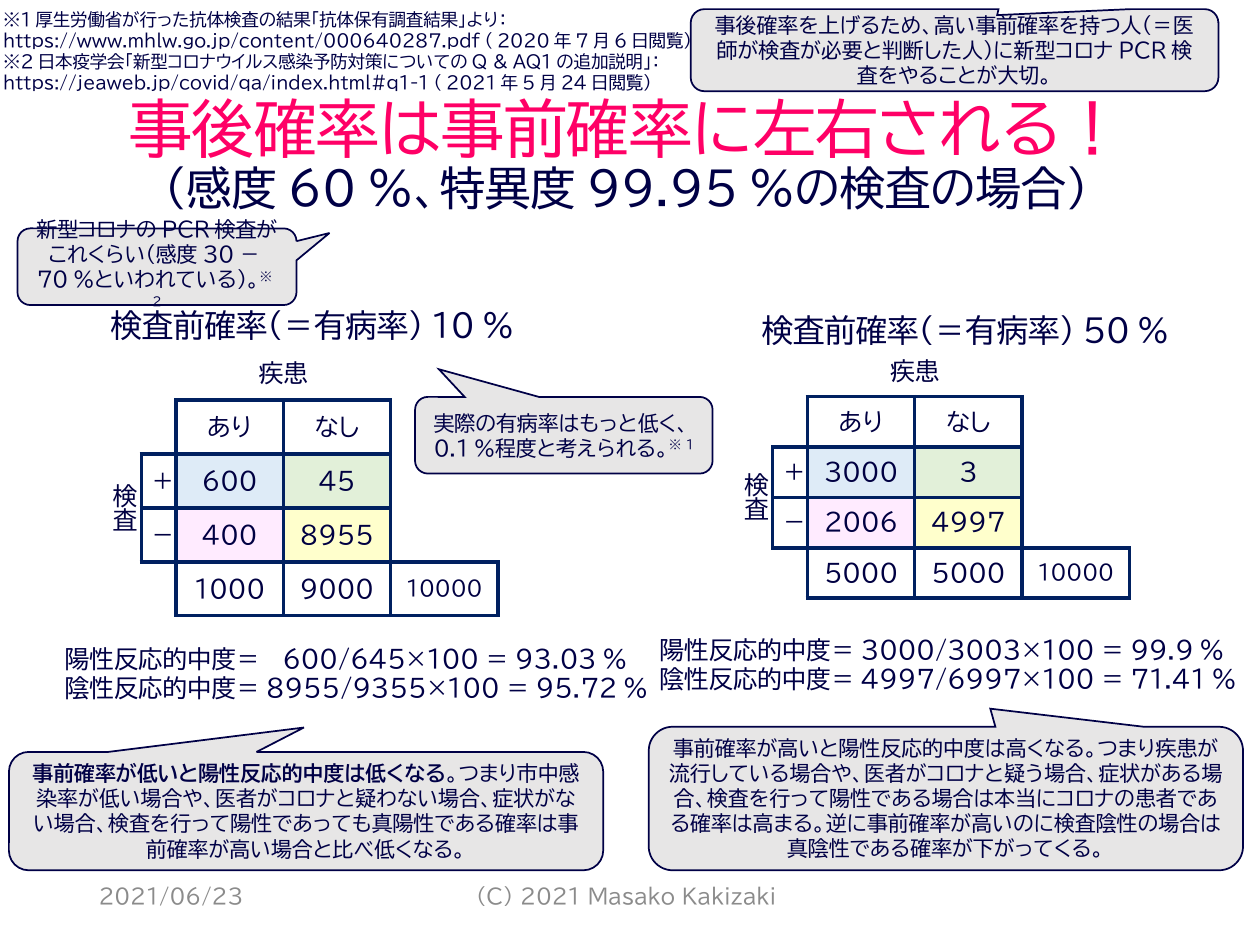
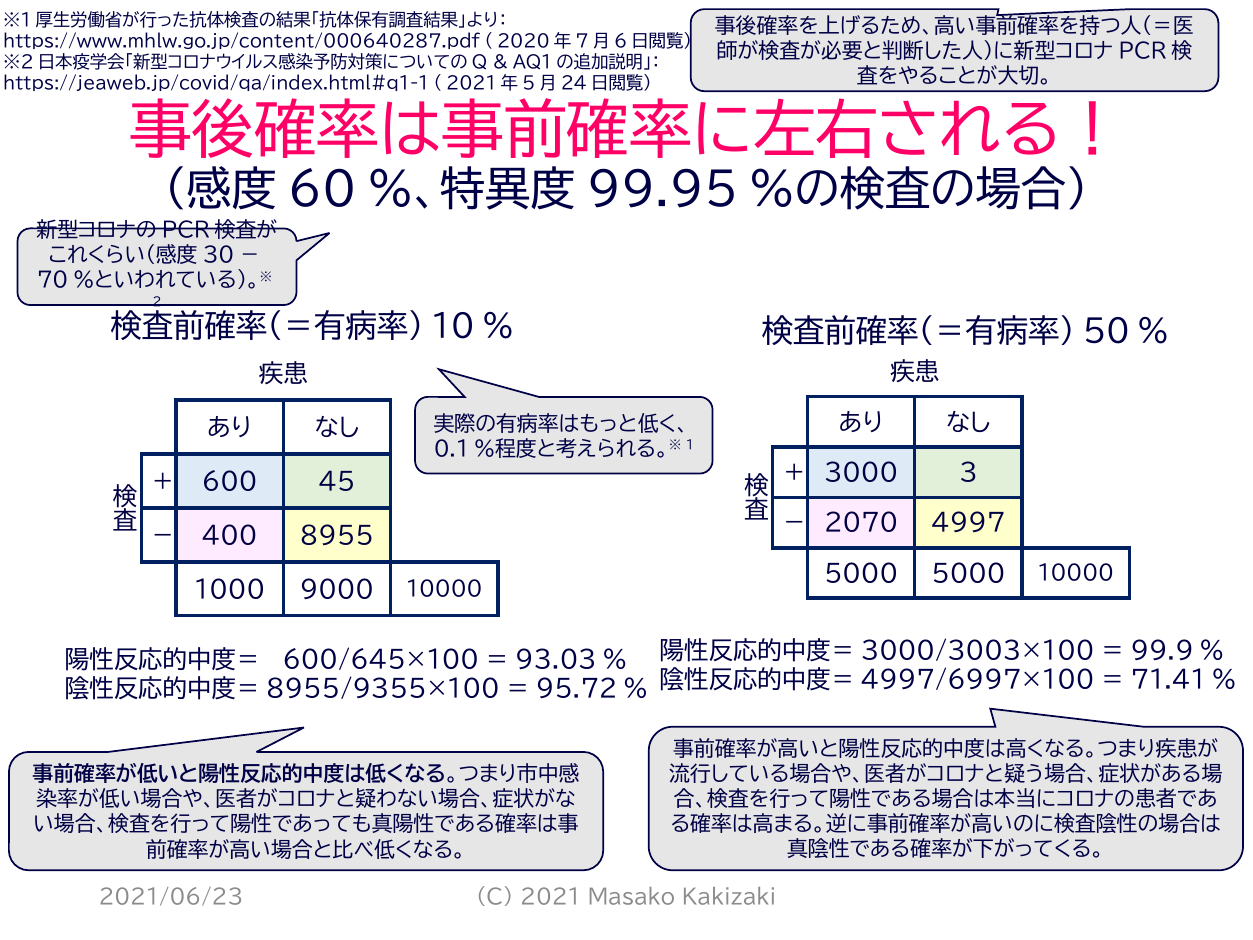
2006: 2006 -> 2070 (861, 524)
